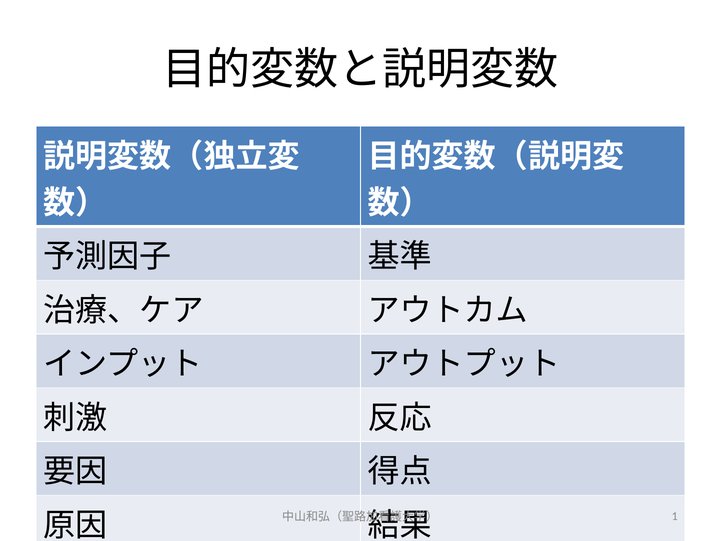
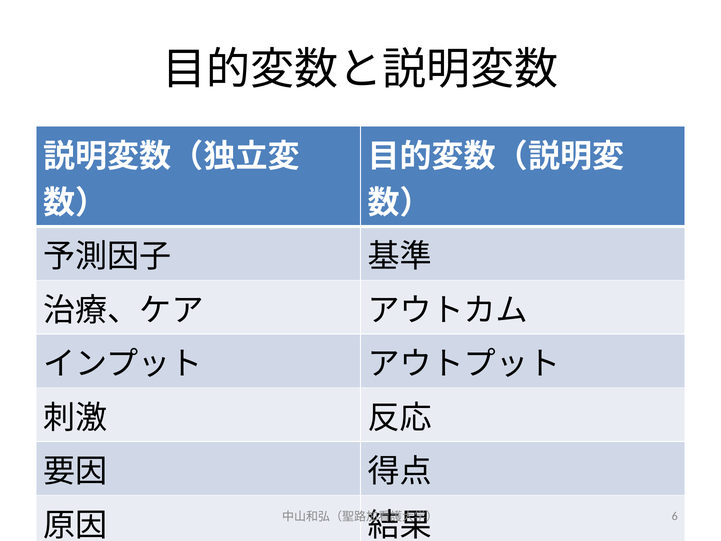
1: 1 -> 6 (675, 516)
